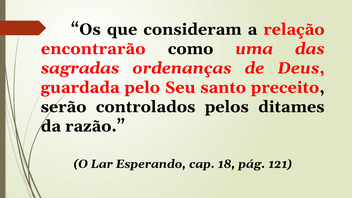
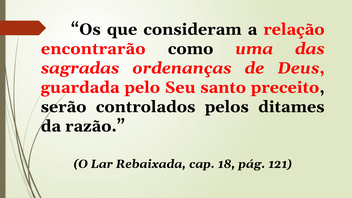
Esperando: Esperando -> Rebaixada (151, 164)
